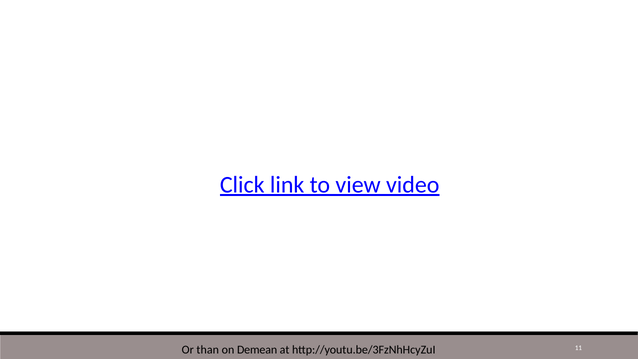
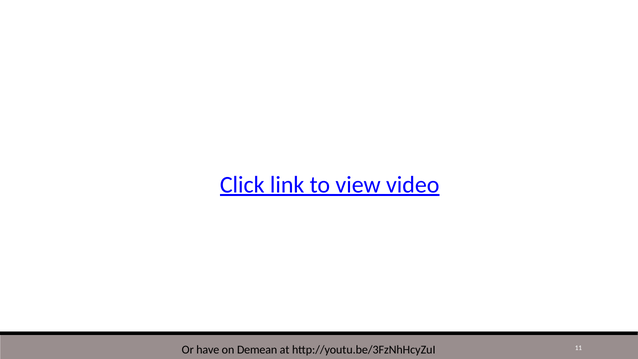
than: than -> have (208, 350)
